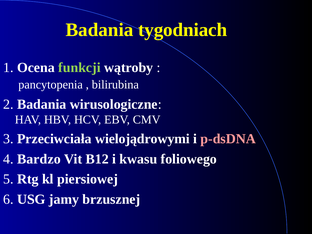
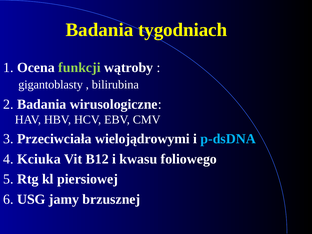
pancytopenia: pancytopenia -> gigantoblasty (51, 85)
p-dsDNA colour: pink -> light blue (228, 139)
Bardzo: Bardzo -> Kciuka (39, 159)
